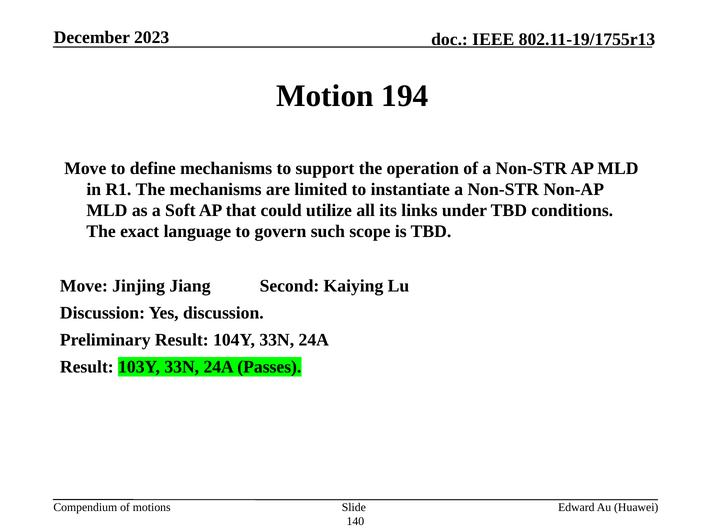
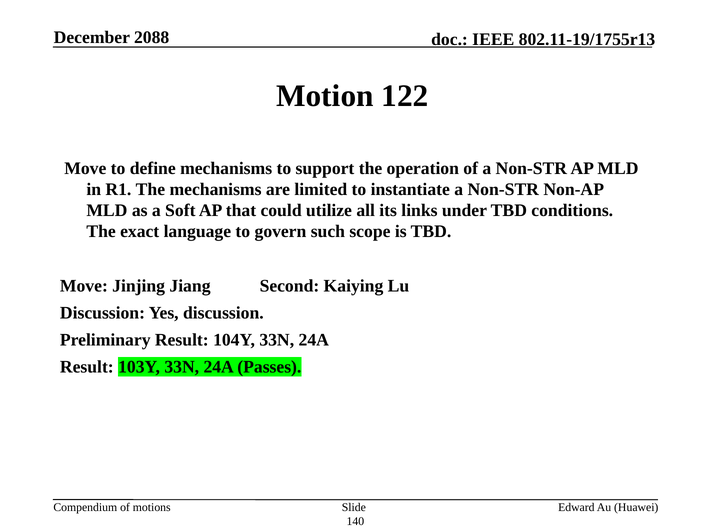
2023: 2023 -> 2088 (152, 37)
194: 194 -> 122 (405, 96)
